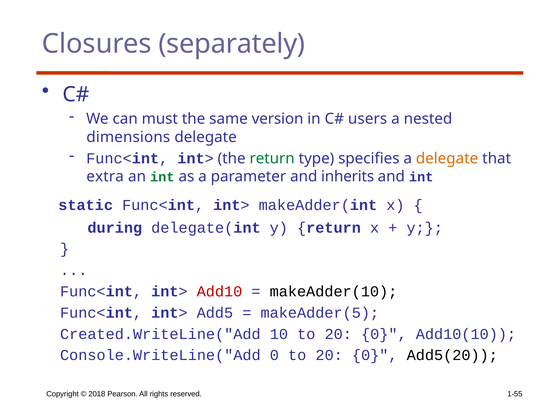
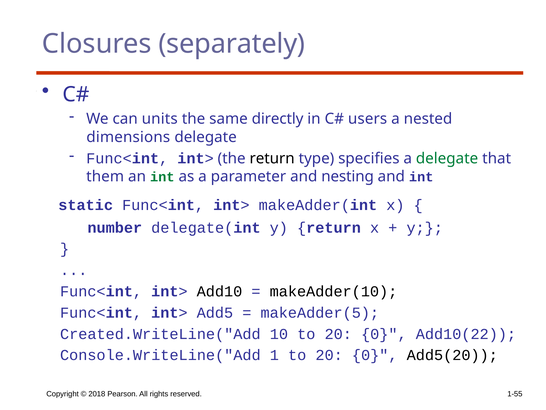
must: must -> units (160, 119)
version: version -> directly (278, 119)
return colour: green -> black (272, 158)
delegate colour: orange -> green (447, 158)
extra: extra -> them (105, 176)
inherits: inherits -> nesting (348, 176)
during: during -> number (115, 227)
Add10 colour: red -> black (219, 291)
Add10(10: Add10(10 -> Add10(22 (466, 334)
0: 0 -> 1 (274, 355)
